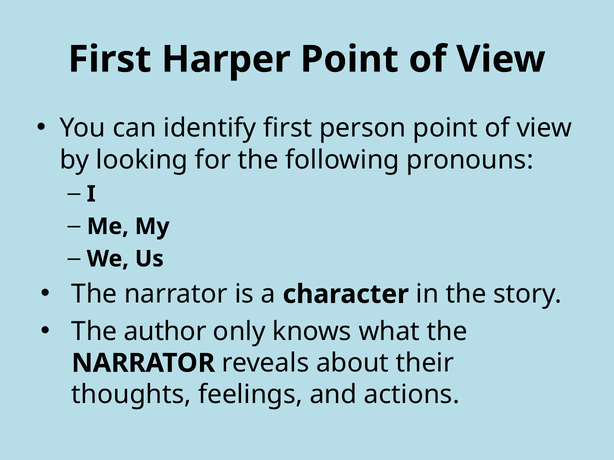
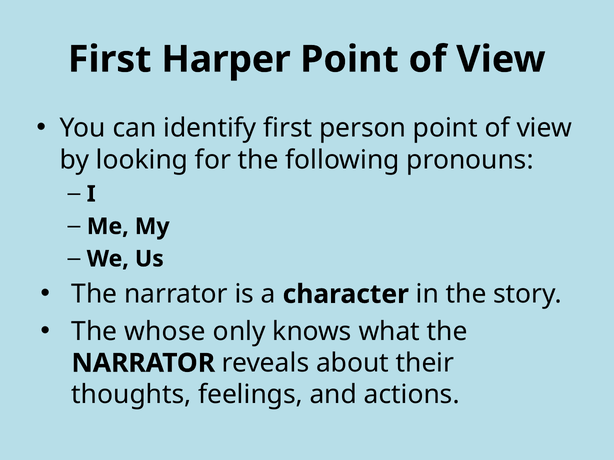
author: author -> whose (165, 332)
